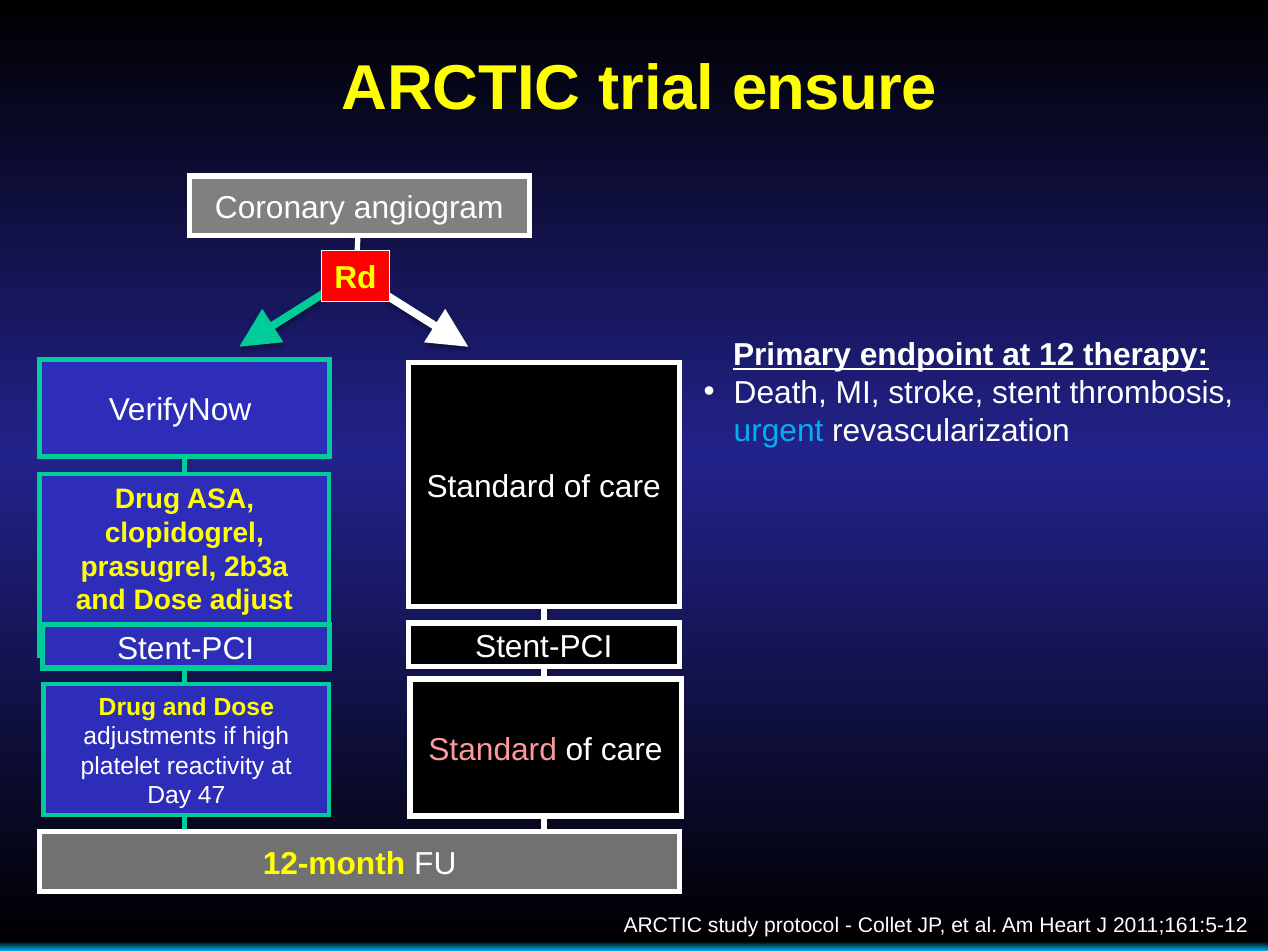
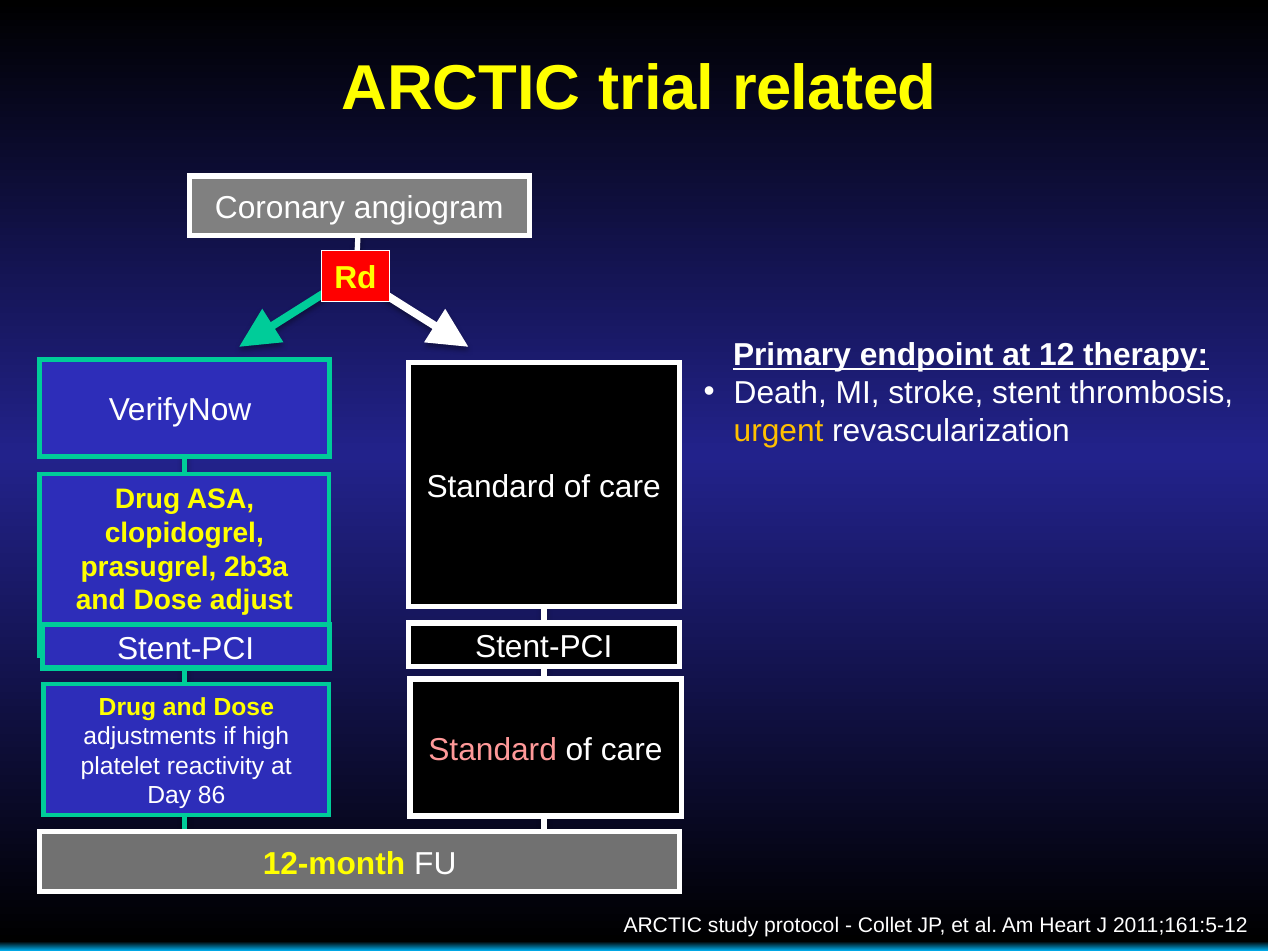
ensure: ensure -> related (834, 88)
urgent colour: light blue -> yellow (779, 431)
47: 47 -> 86 (212, 796)
